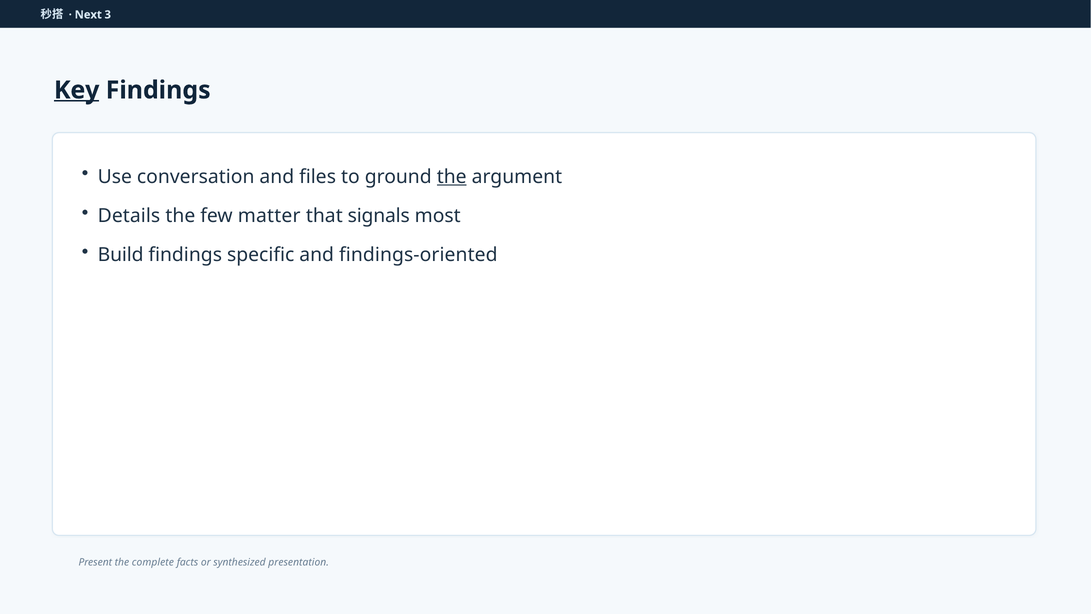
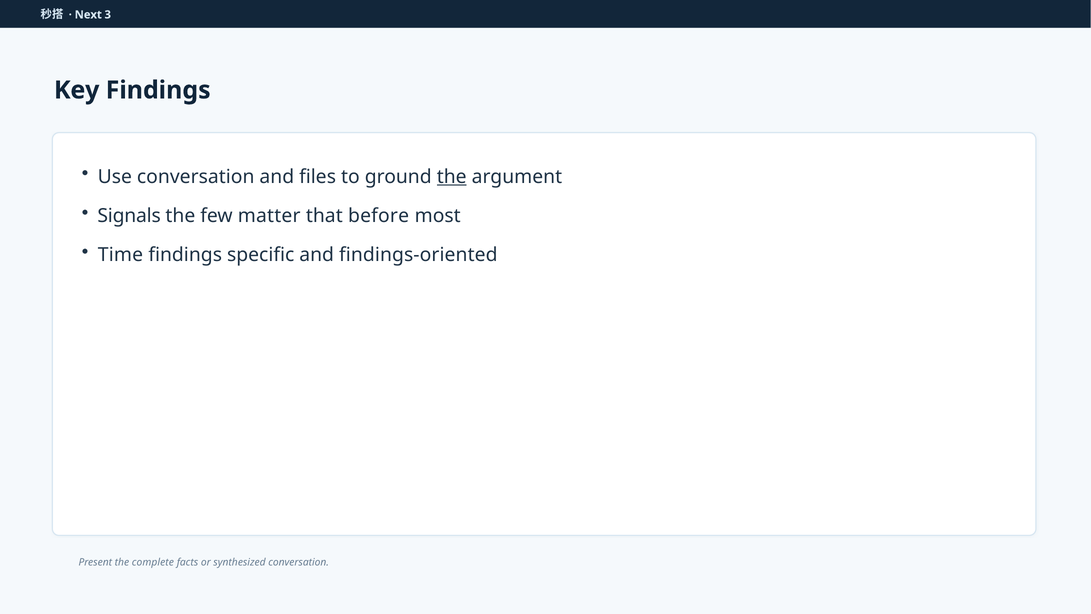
Key underline: present -> none (77, 90)
Details: Details -> Signals (129, 216)
signals: signals -> before (379, 216)
Build: Build -> Time (120, 255)
synthesized presentation: presentation -> conversation (299, 562)
